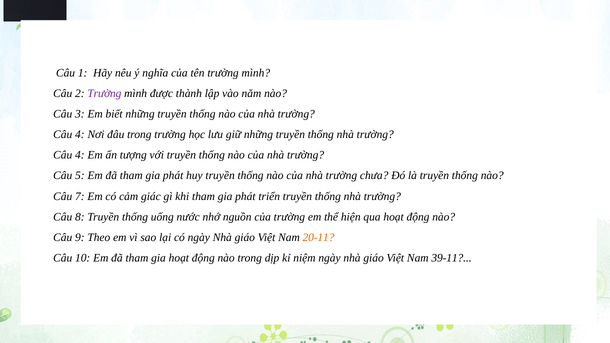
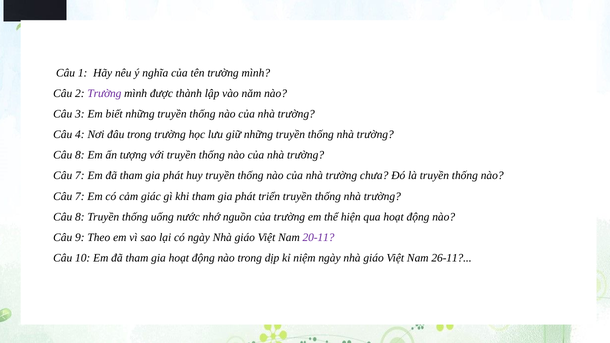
4: 4 -> 8 (80, 155)
5: 5 -> 7 (80, 176)
20-11 colour: orange -> purple (318, 237)
39-11: 39-11 -> 26-11 (452, 258)
